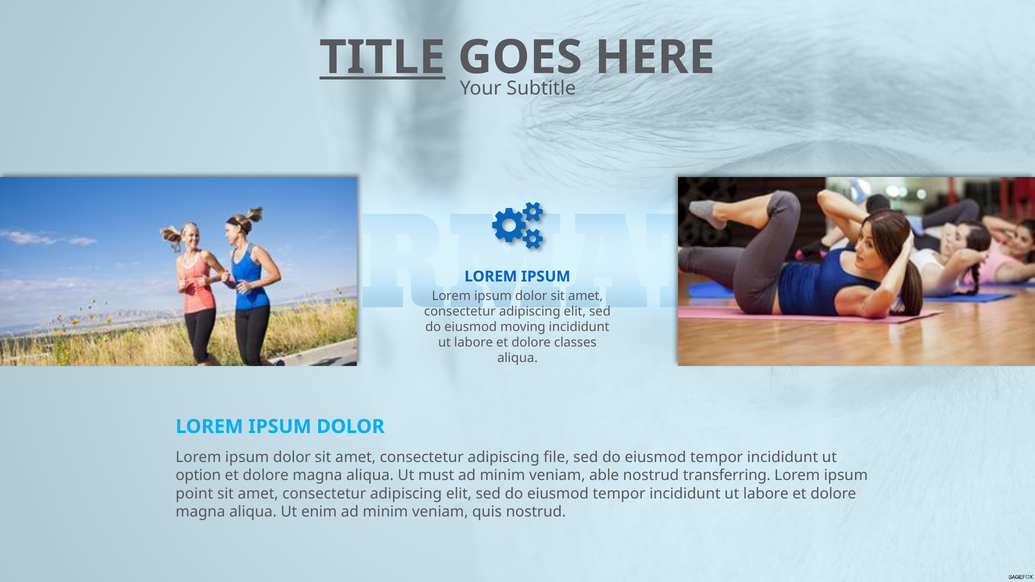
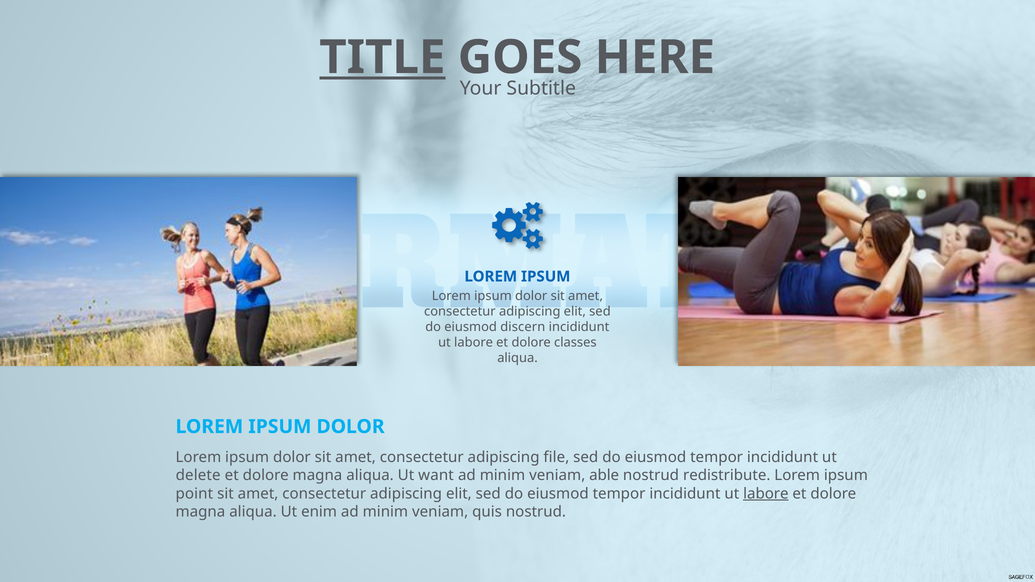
moving: moving -> discern (523, 327)
option: option -> delete (198, 476)
must: must -> want (436, 476)
transferring: transferring -> redistribute (727, 476)
labore underline: none -> present (766, 494)
